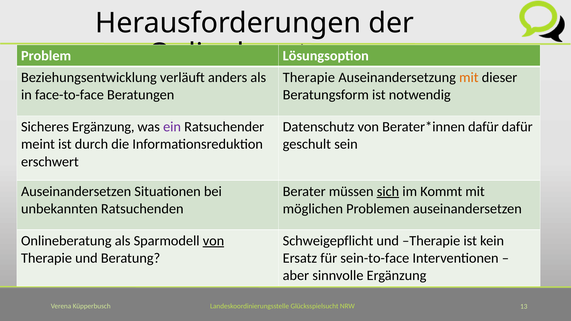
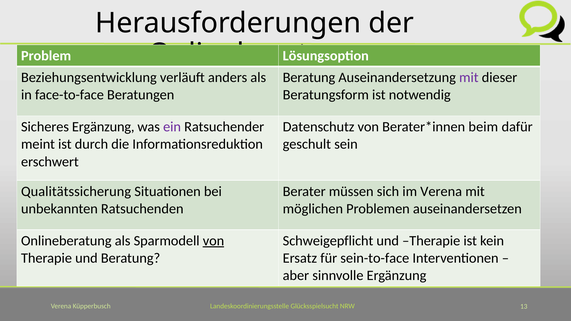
Therapie: Therapie -> Beratung (309, 78)
mit colour: orange -> purple (469, 78)
dafür: dafür -> beim (483, 127)
Auseinandersetzen: Auseinandersetzen -> Qualitätssicherung (76, 191)
sich underline: present -> none (388, 191)
im Kommt: Kommt -> Verena (441, 191)
